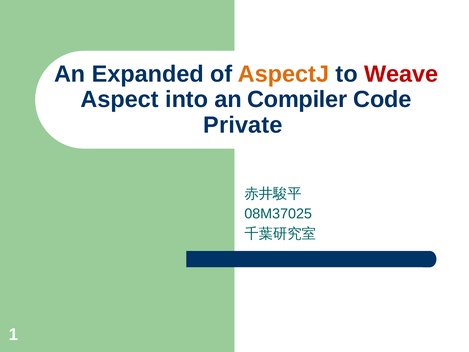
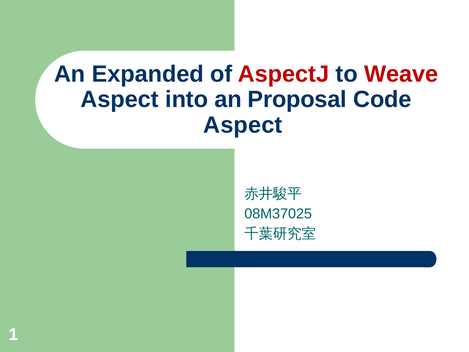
AspectJ colour: orange -> red (284, 74)
Compiler: Compiler -> Proposal (297, 100)
Private: Private -> Aspect (243, 125)
